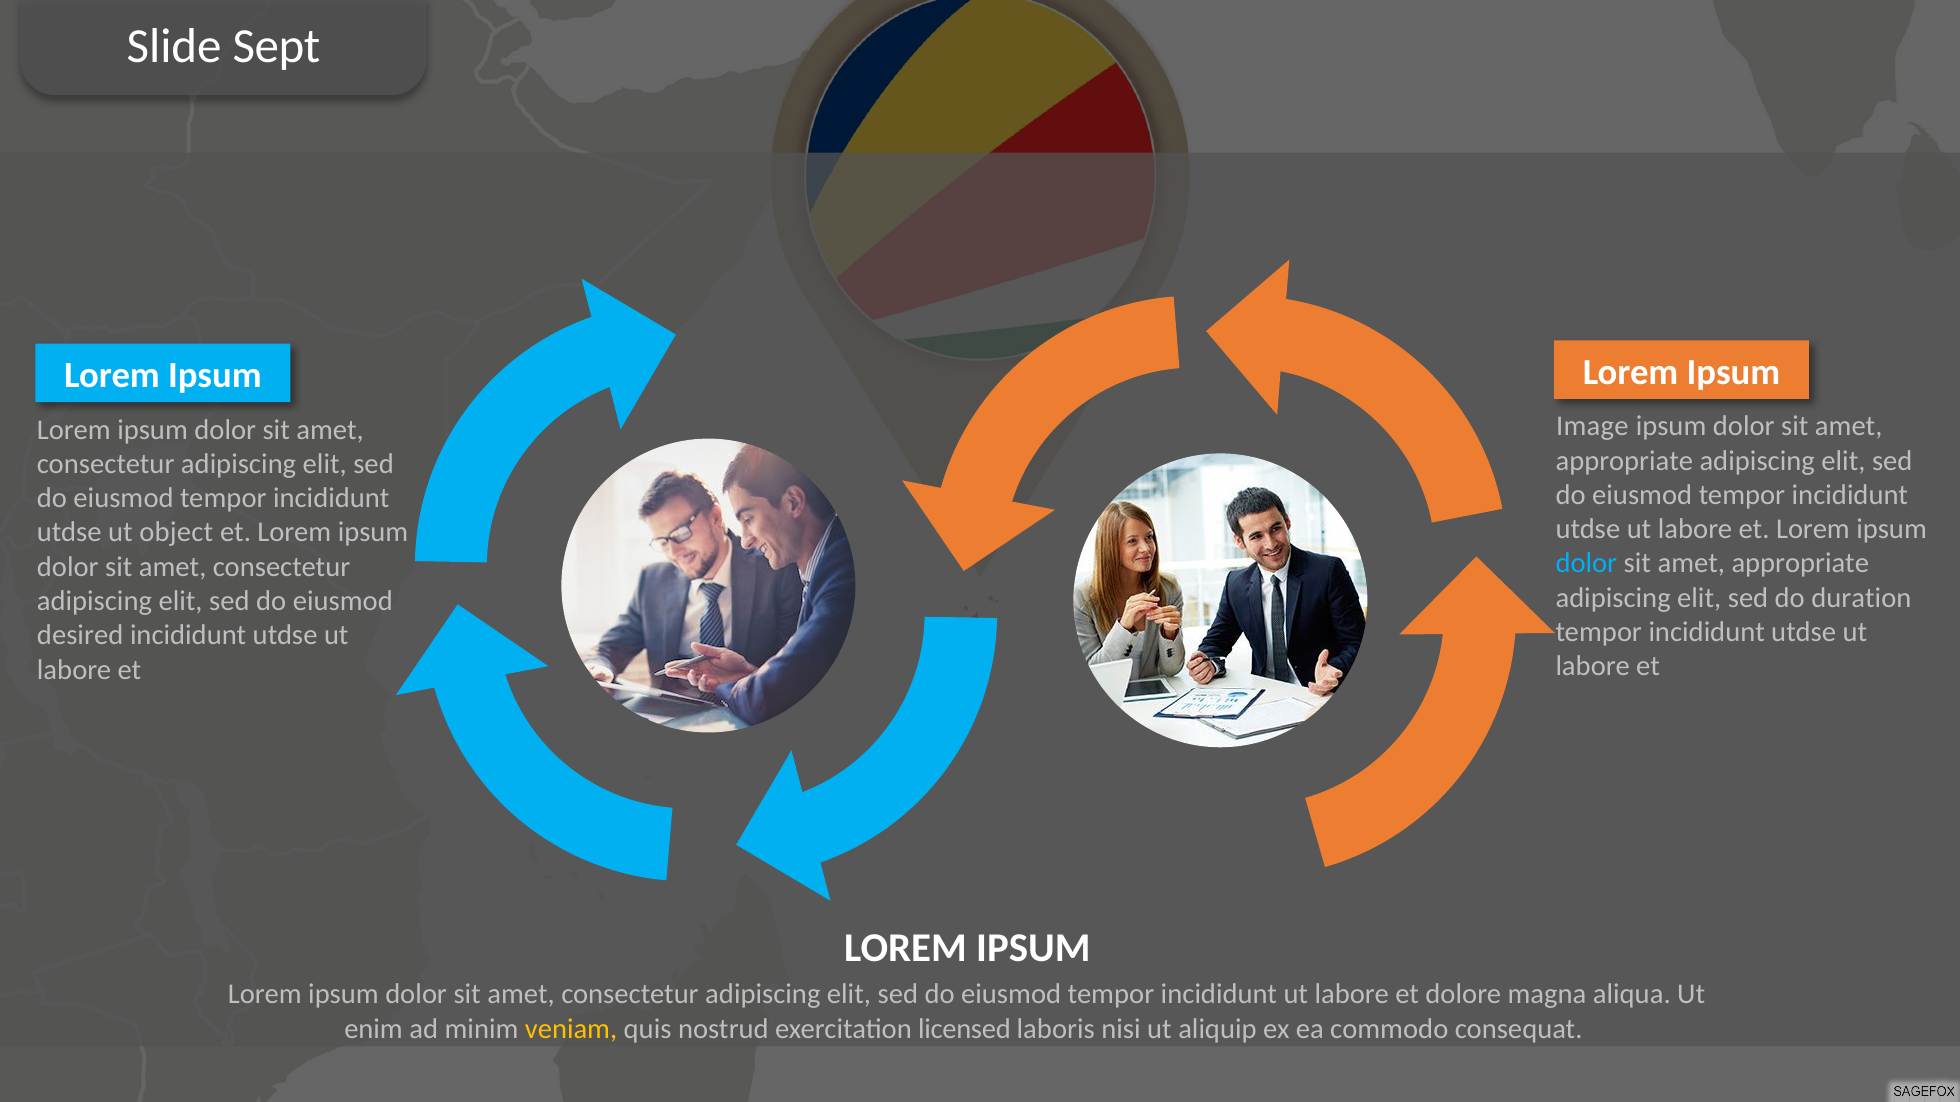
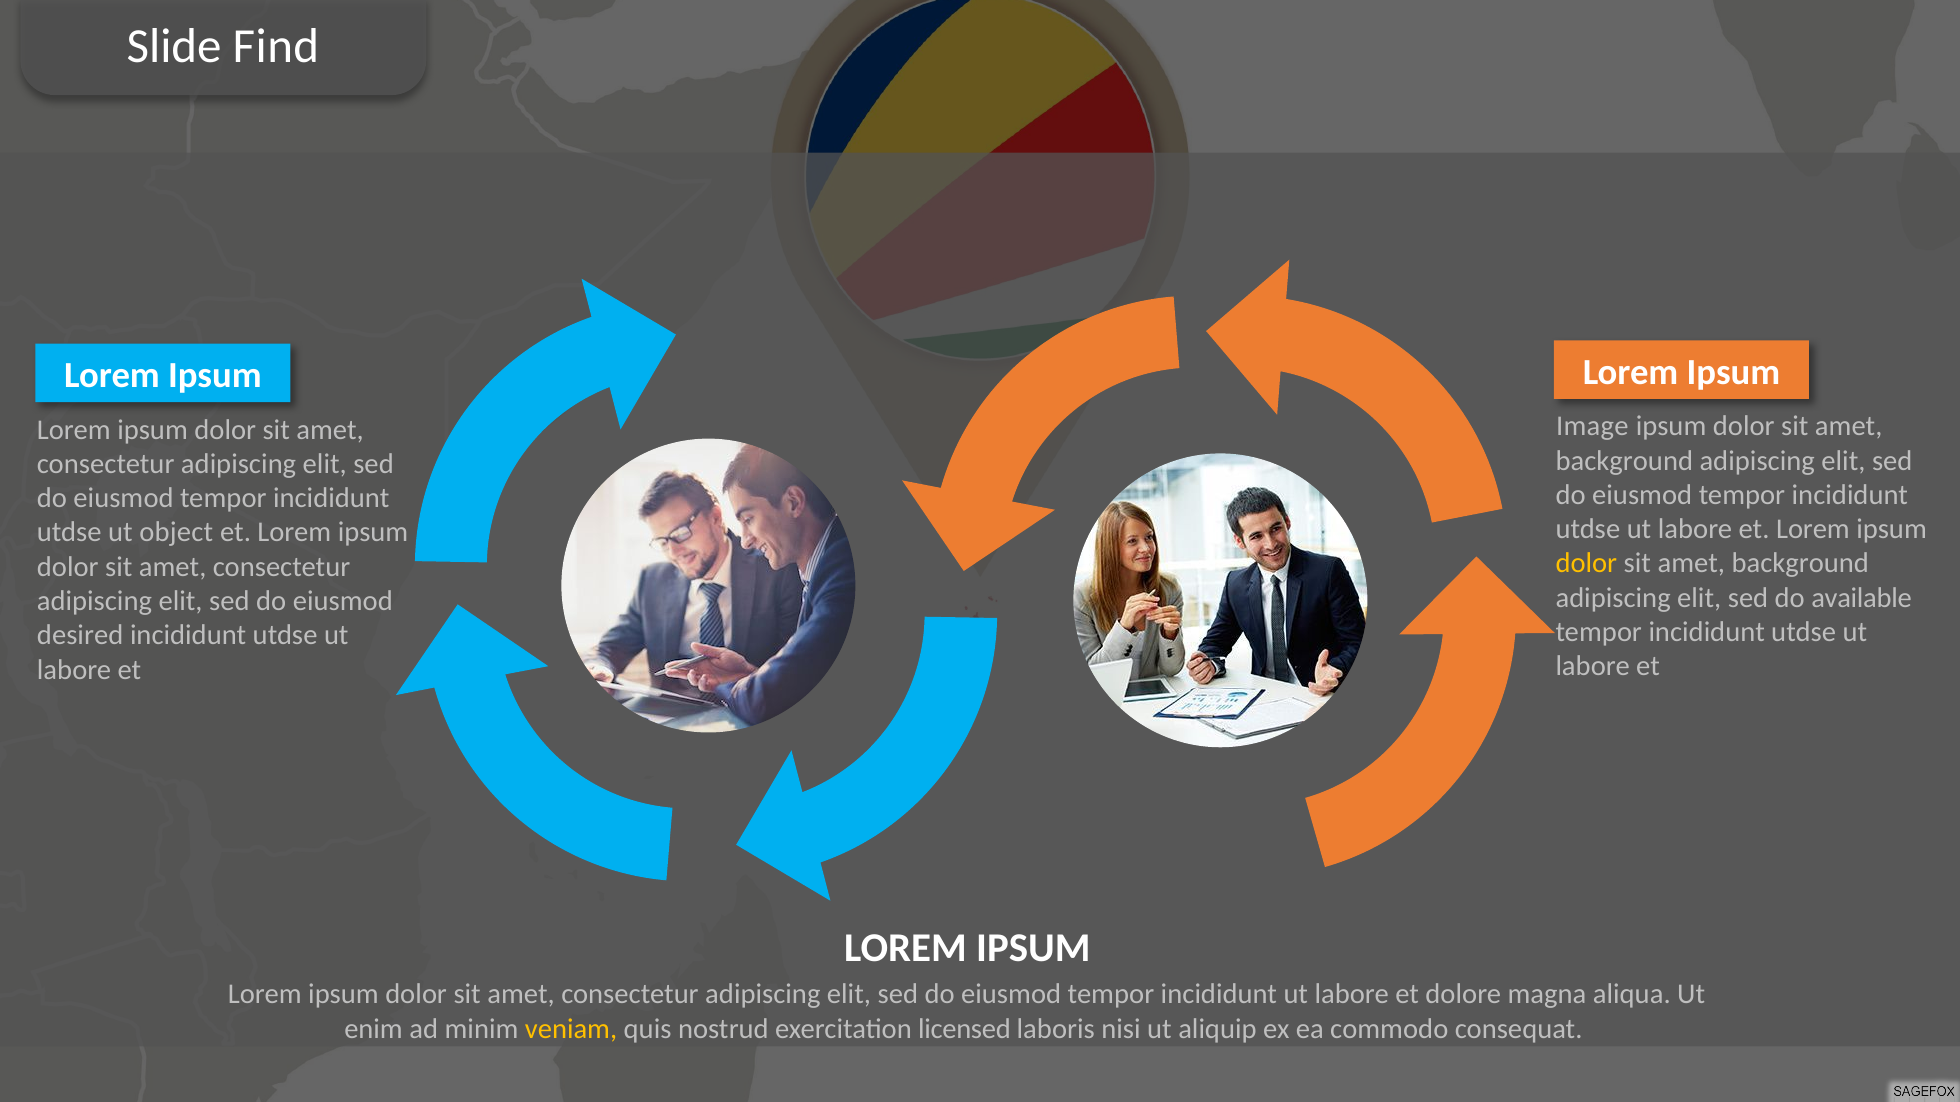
Sept: Sept -> Find (276, 46)
appropriate: appropriate -> background (1624, 461)
dolor colour: light blue -> yellow (1586, 564)
appropriate: appropriate -> background (1800, 564)
duration: duration -> available (1862, 598)
